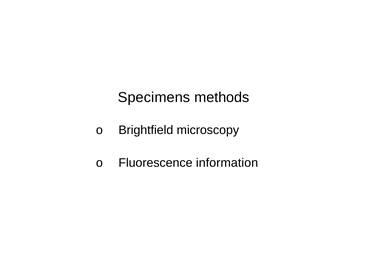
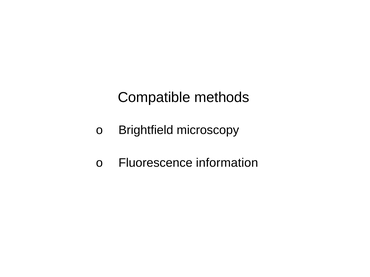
Specimens: Specimens -> Compatible (154, 98)
